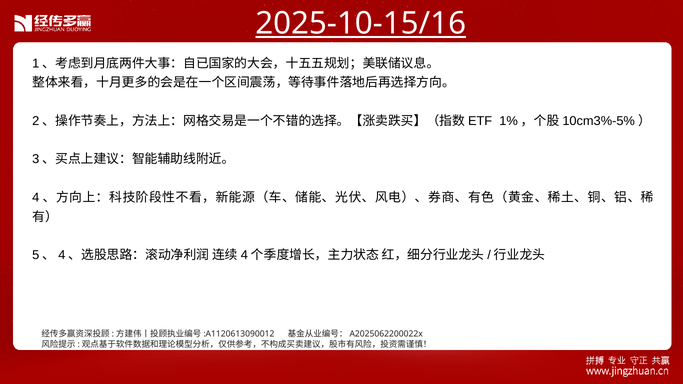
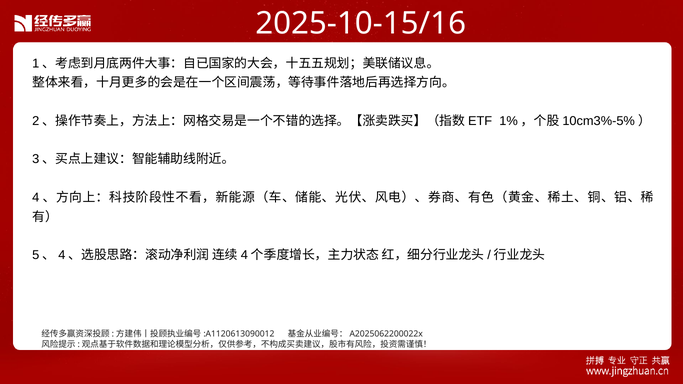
2025-10-15/16 underline: present -> none (361, 23)
